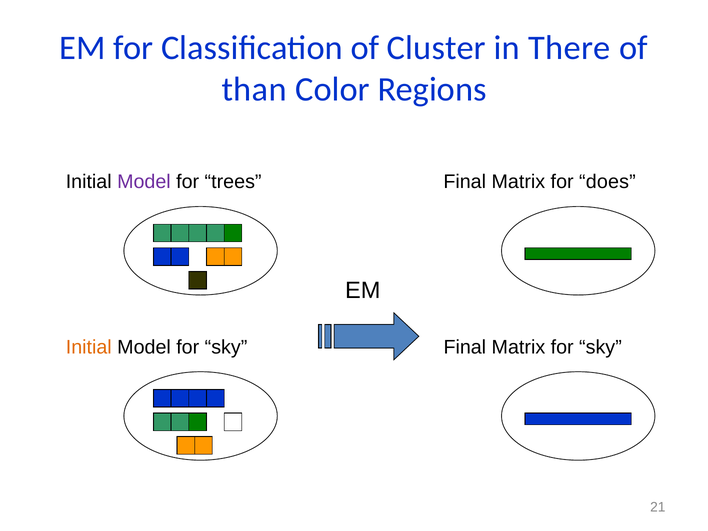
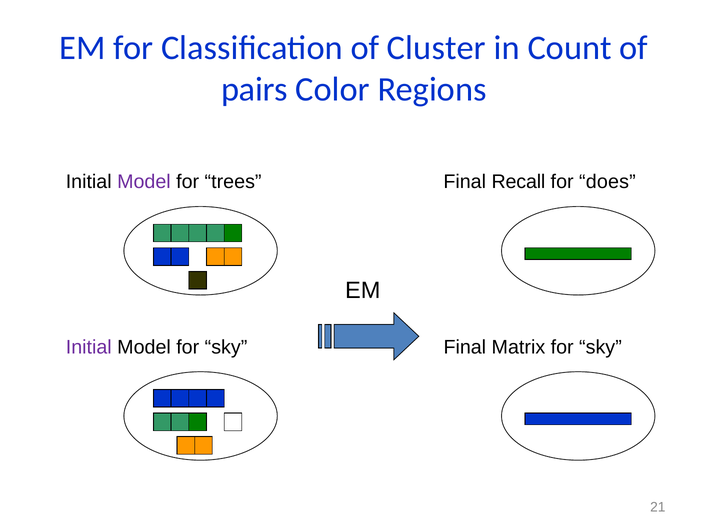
There: There -> Count (570, 48)
than: than -> pairs (254, 89)
Matrix: Matrix -> Recall (518, 182)
Initial colour: orange -> purple (89, 347)
